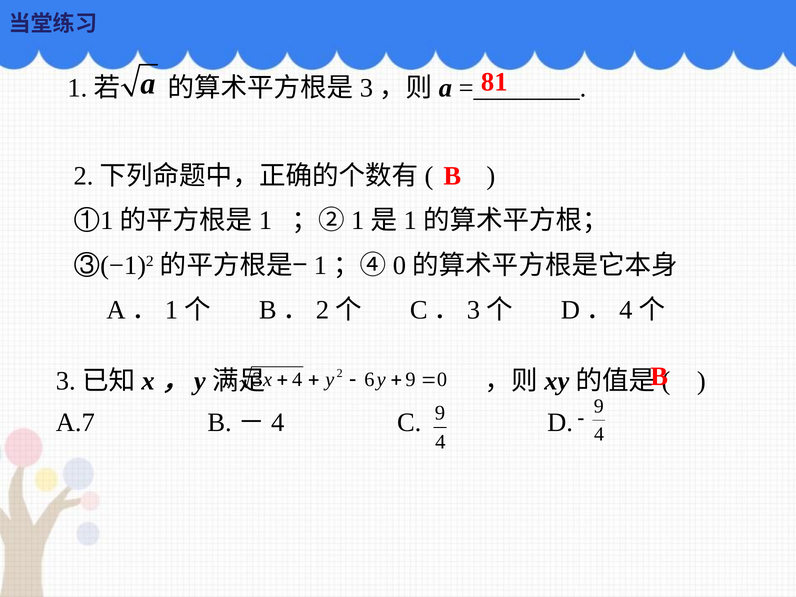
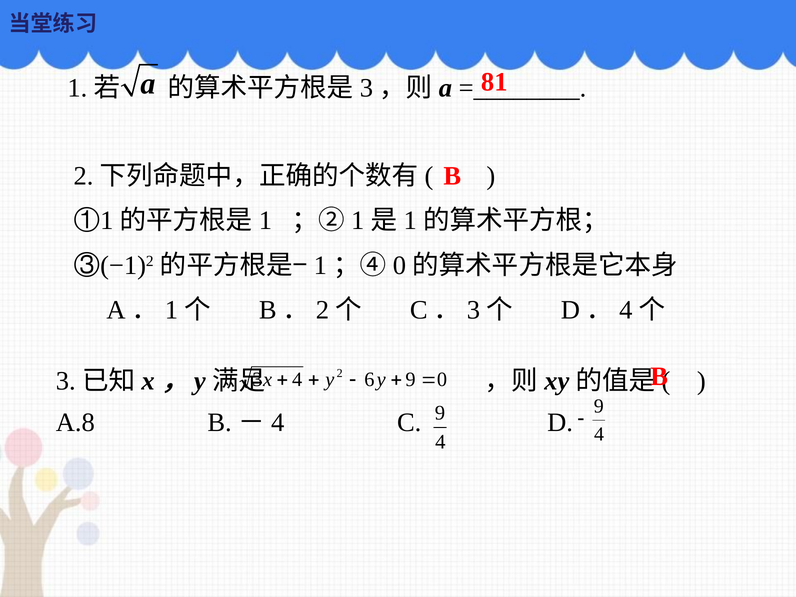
A.7: A.7 -> A.8 (75, 422)
